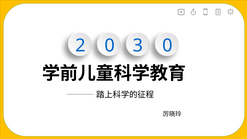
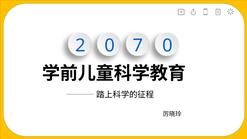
3: 3 -> 7 (138, 46)
